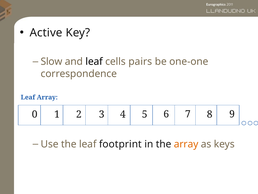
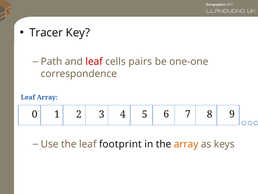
Active: Active -> Tracer (46, 33)
Slow: Slow -> Path (52, 61)
leaf colour: black -> red (94, 61)
